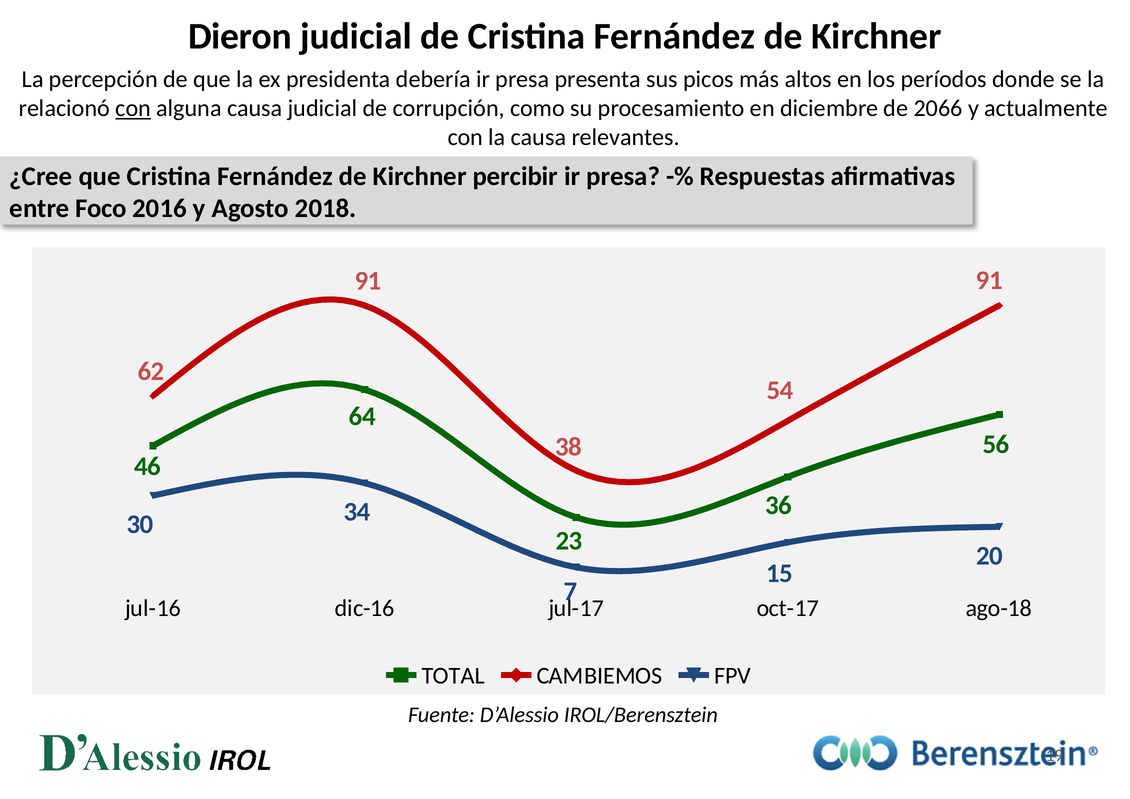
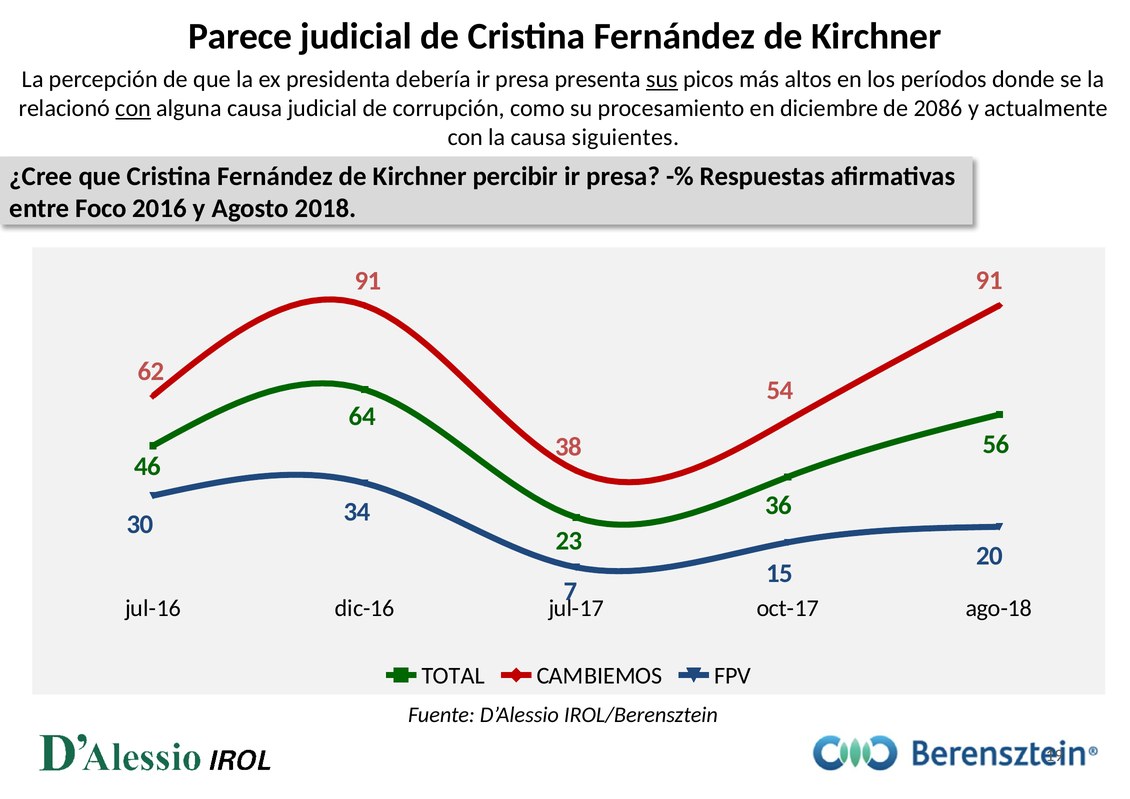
Dieron: Dieron -> Parece (240, 37)
sus underline: none -> present (662, 79)
2066: 2066 -> 2086 (938, 108)
relevantes: relevantes -> siguientes (626, 137)
